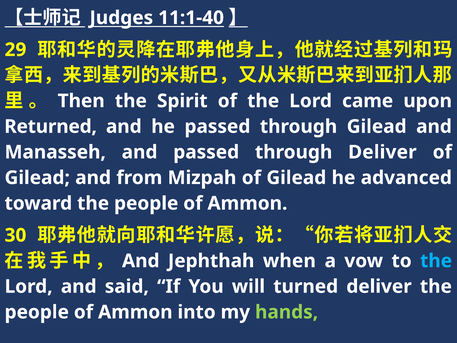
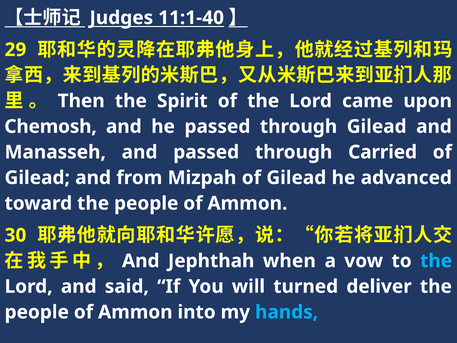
Returned: Returned -> Chemosh (51, 126)
through Deliver: Deliver -> Carried (383, 152)
hands colour: light green -> light blue (287, 312)
